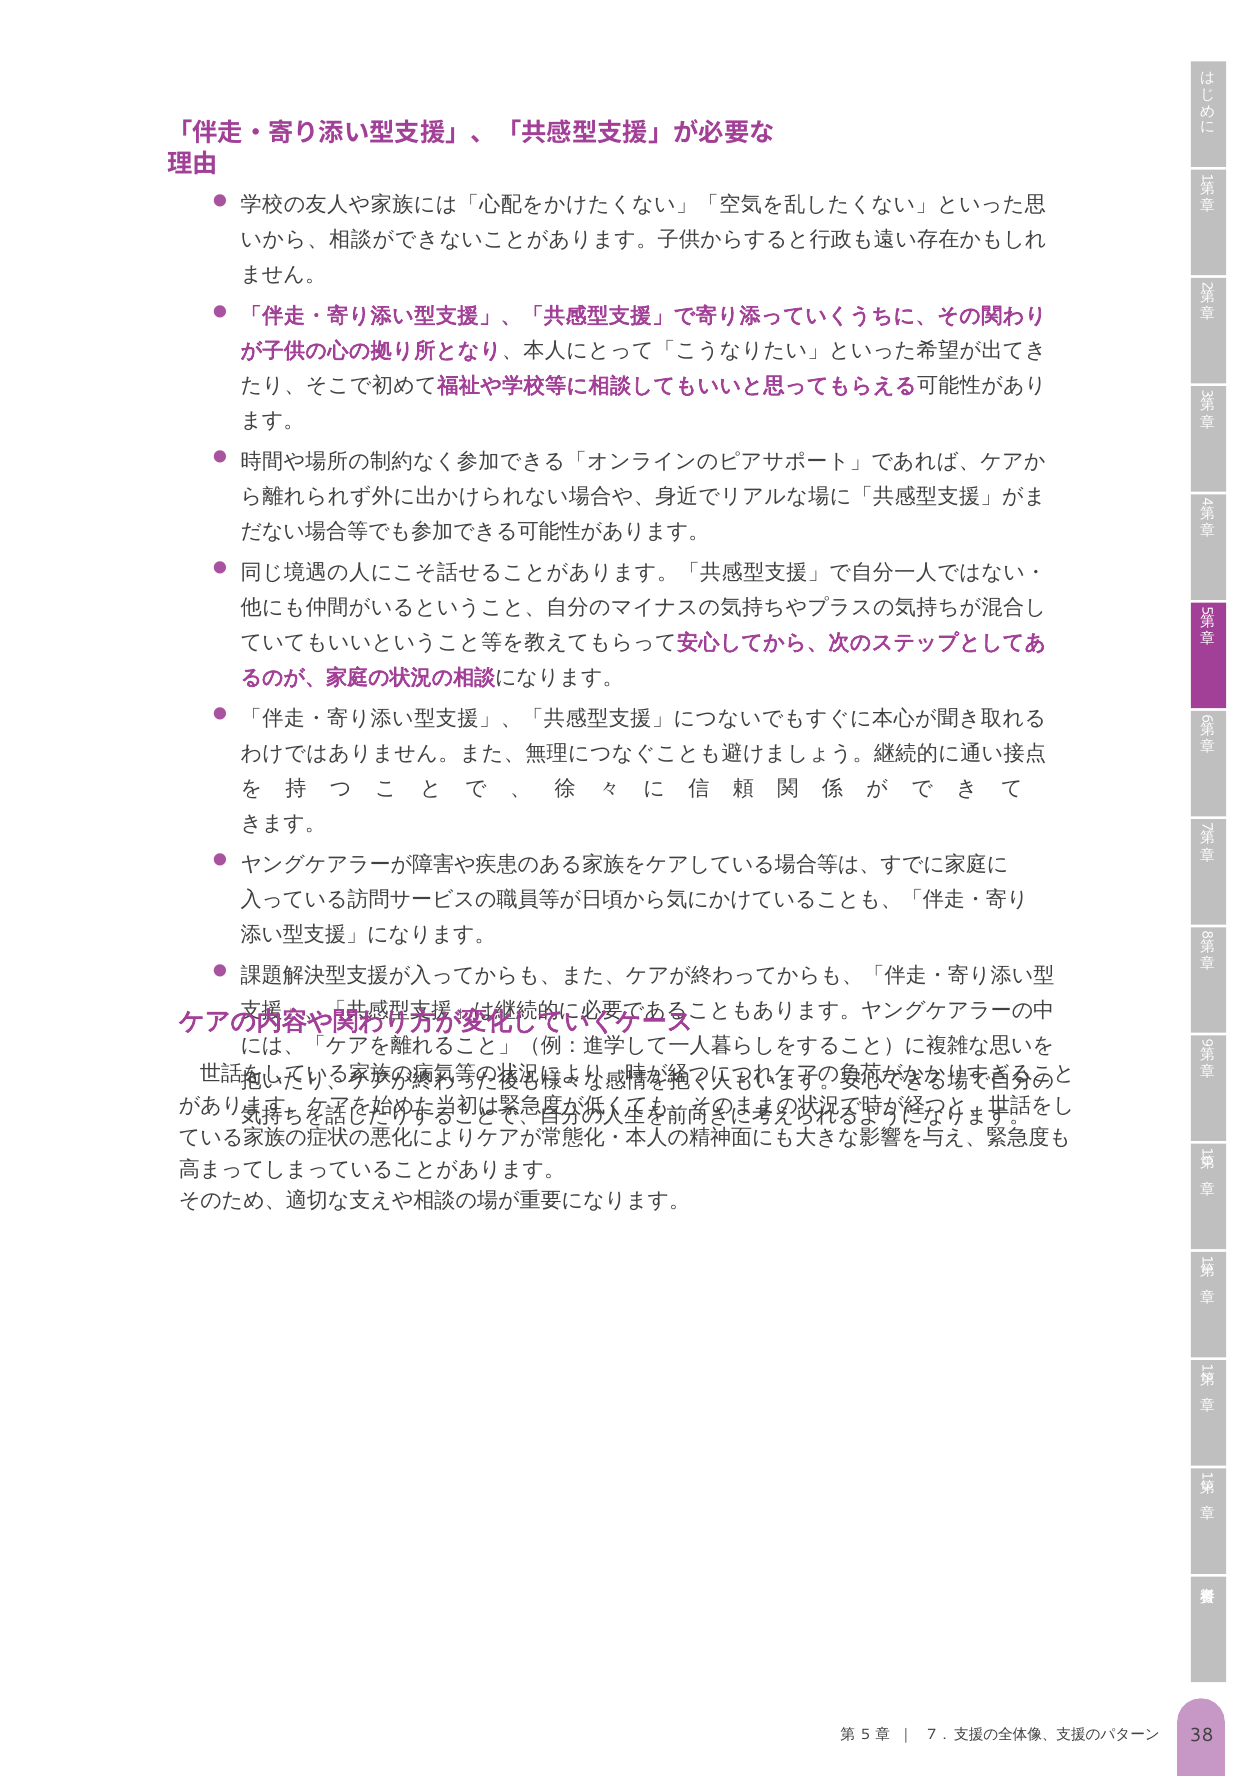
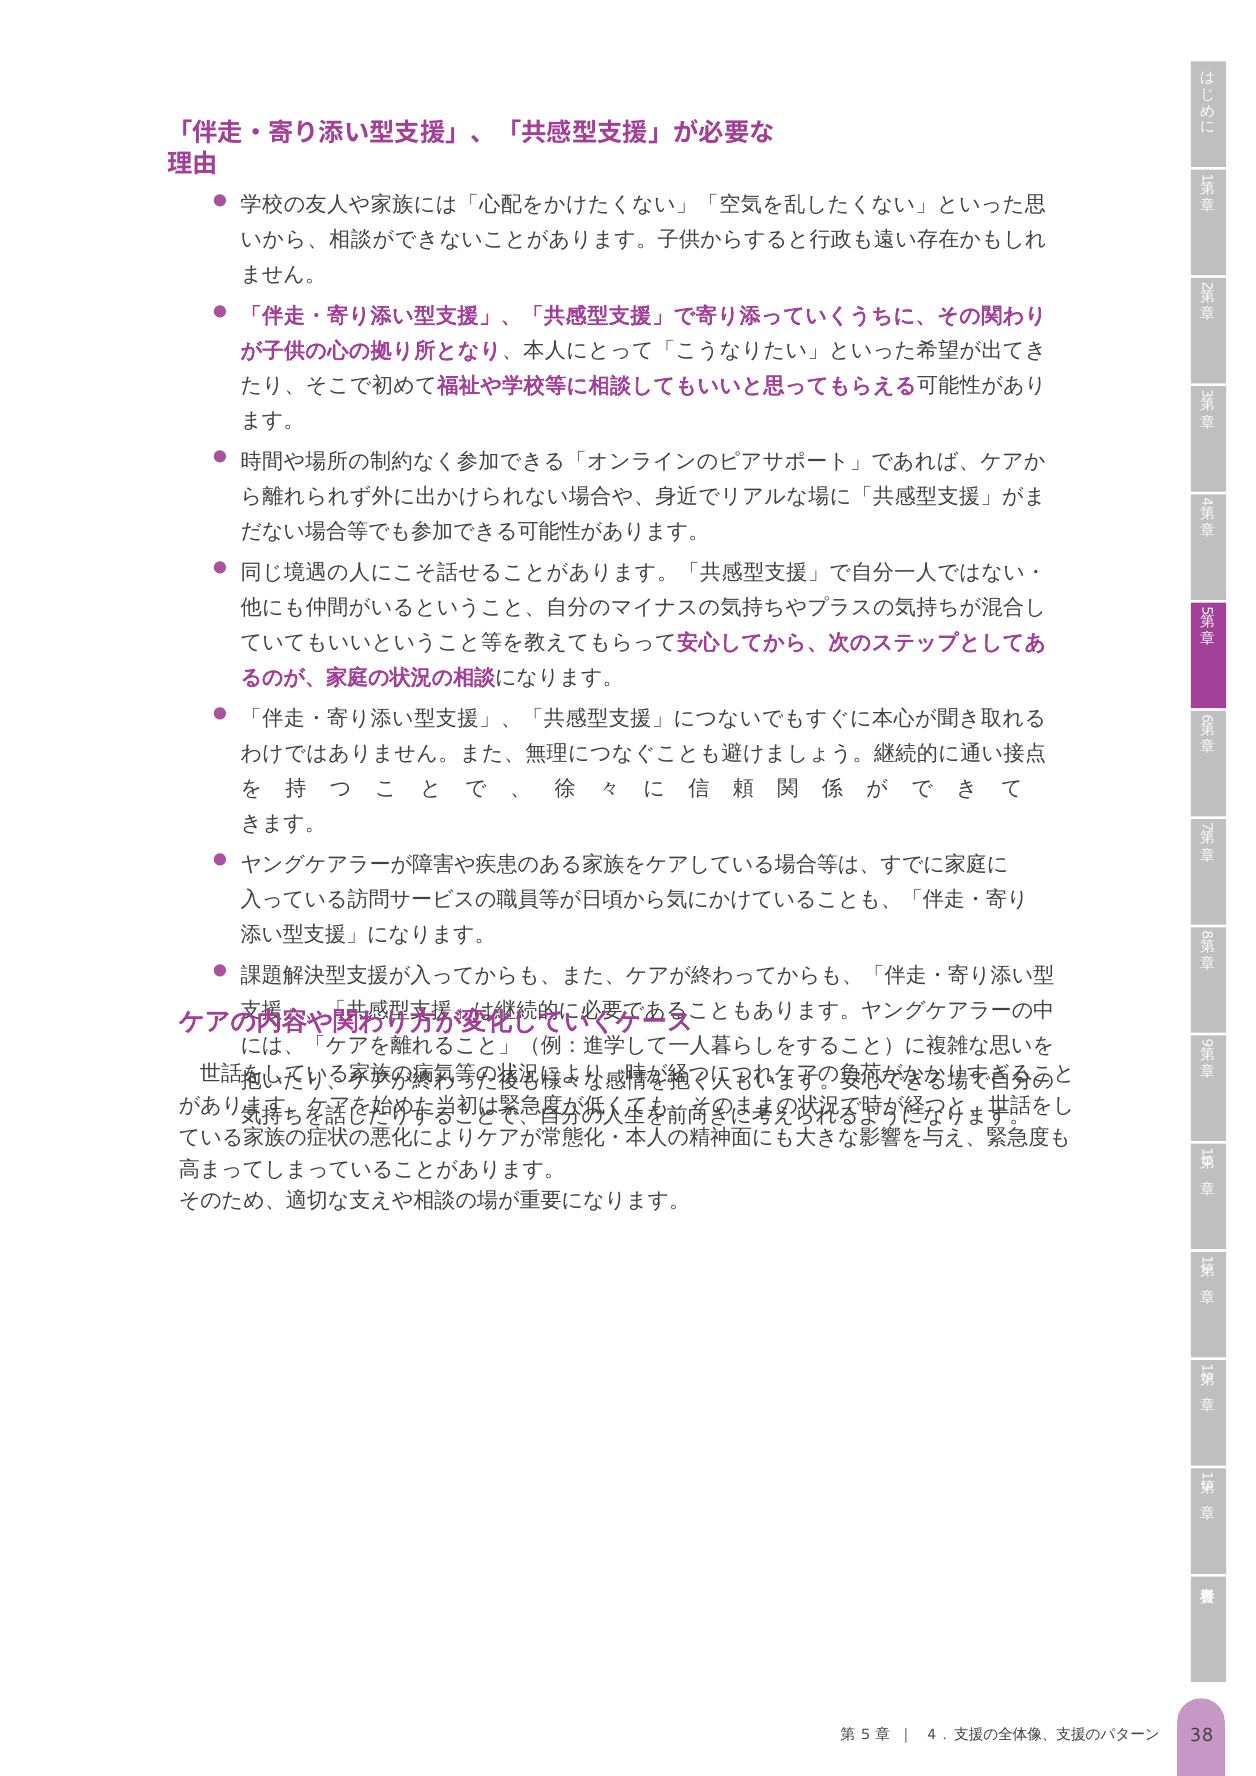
7: 7 -> 4 (932, 1735)
